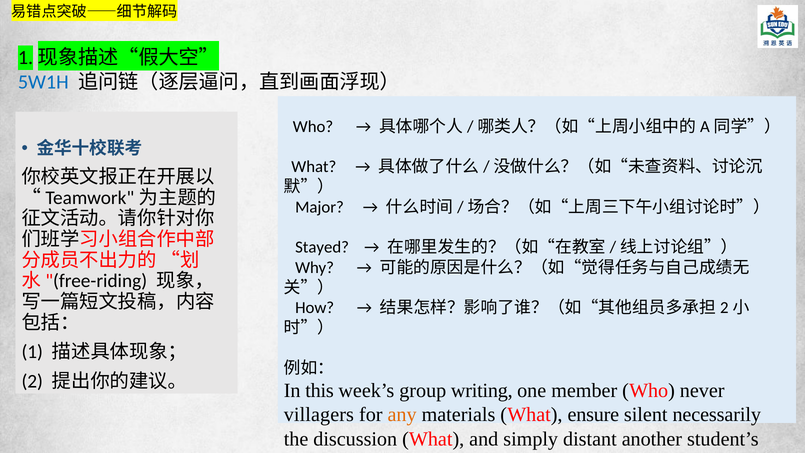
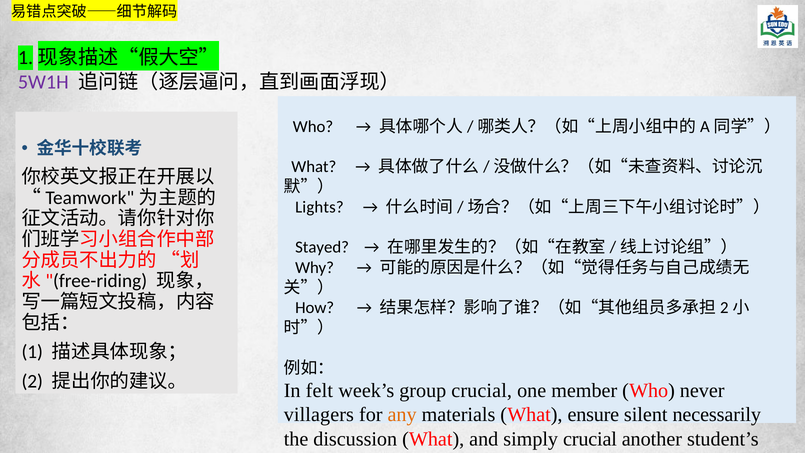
5W1H colour: blue -> purple (43, 82)
Major: Major -> Lights (319, 207)
this: this -> felt (319, 390)
group writing: writing -> crucial (482, 390)
simply distant: distant -> crucial (590, 439)
